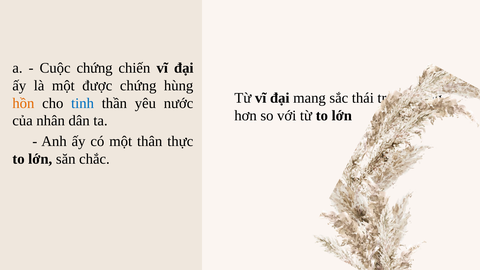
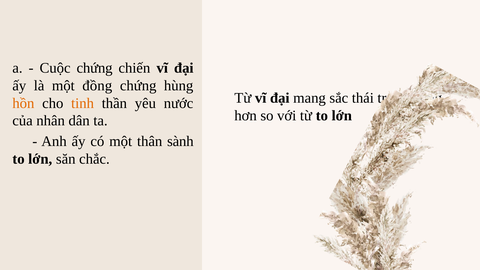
được: được -> đồng (97, 86)
tinh colour: blue -> orange (83, 103)
thực: thực -> sành (180, 141)
